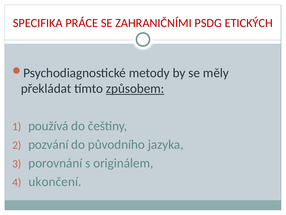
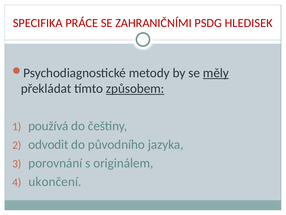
ETICKÝCH: ETICKÝCH -> HLEDISEK (249, 23)
měly underline: none -> present (216, 73)
pozvání: pozvání -> odvodit (48, 144)
